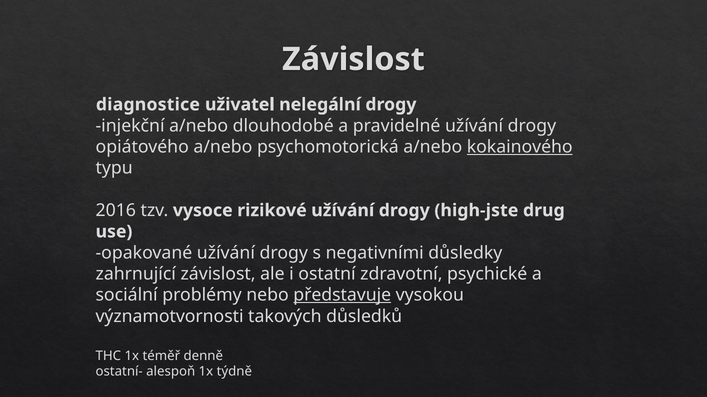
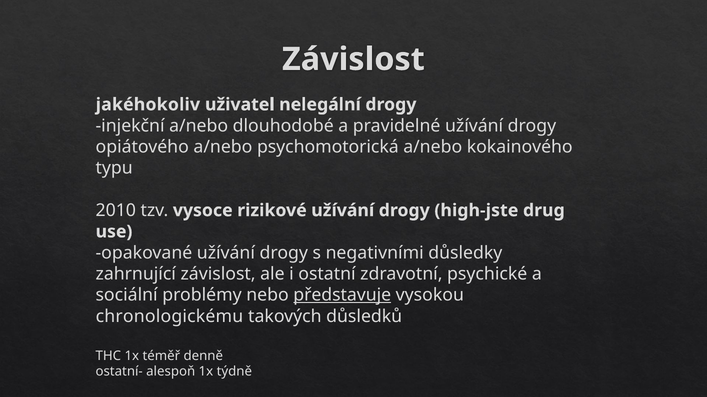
diagnostice: diagnostice -> jakéhokoliv (148, 105)
kokainového underline: present -> none (520, 147)
2016: 2016 -> 2010 (116, 211)
významotvornosti: významotvornosti -> chronologickému (169, 317)
